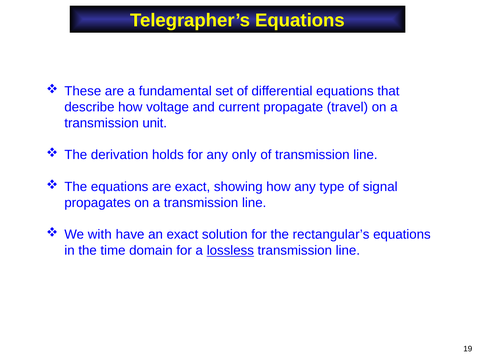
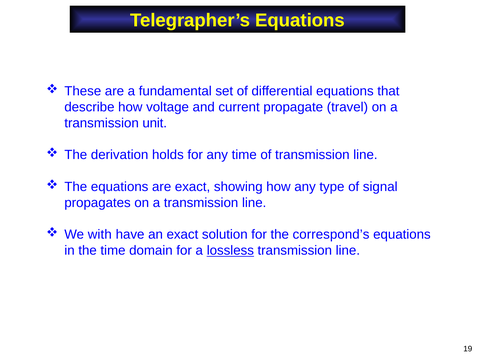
any only: only -> time (244, 155)
rectangular’s: rectangular’s -> correspond’s (331, 234)
